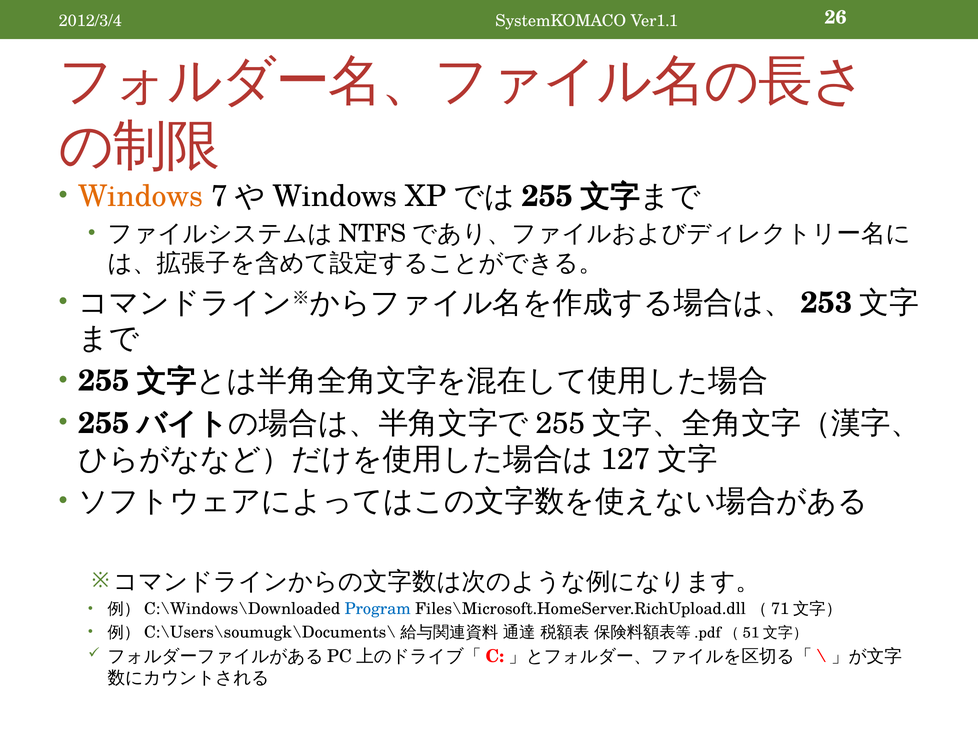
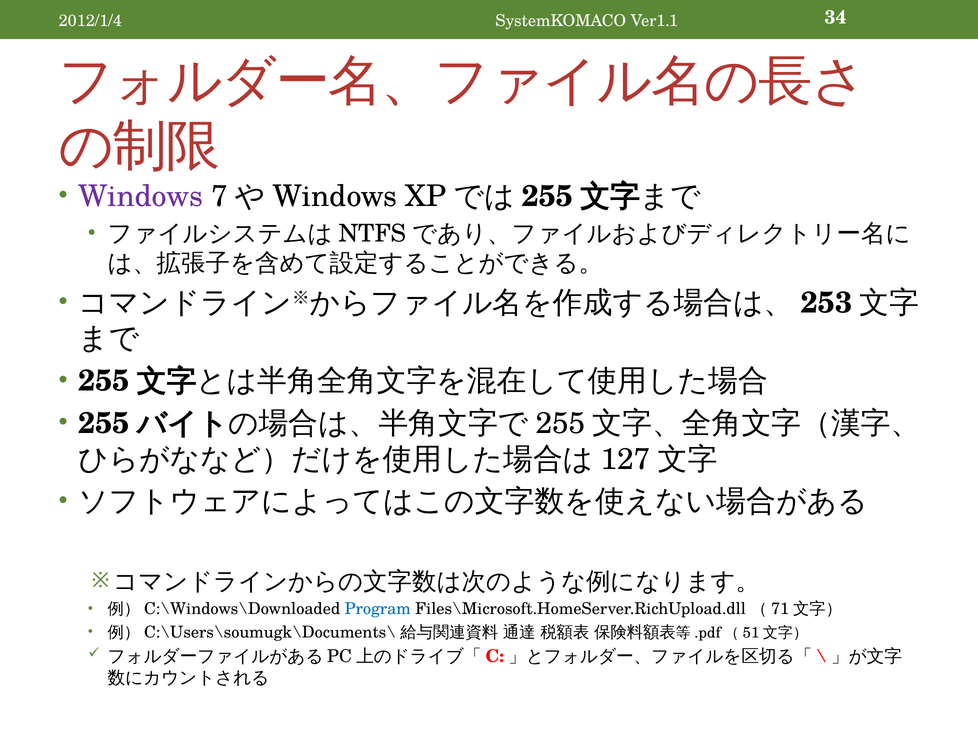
2012/3/4: 2012/3/4 -> 2012/1/4 (90, 21)
26: 26 -> 34 (836, 18)
Windows colour: orange -> purple (141, 196)
